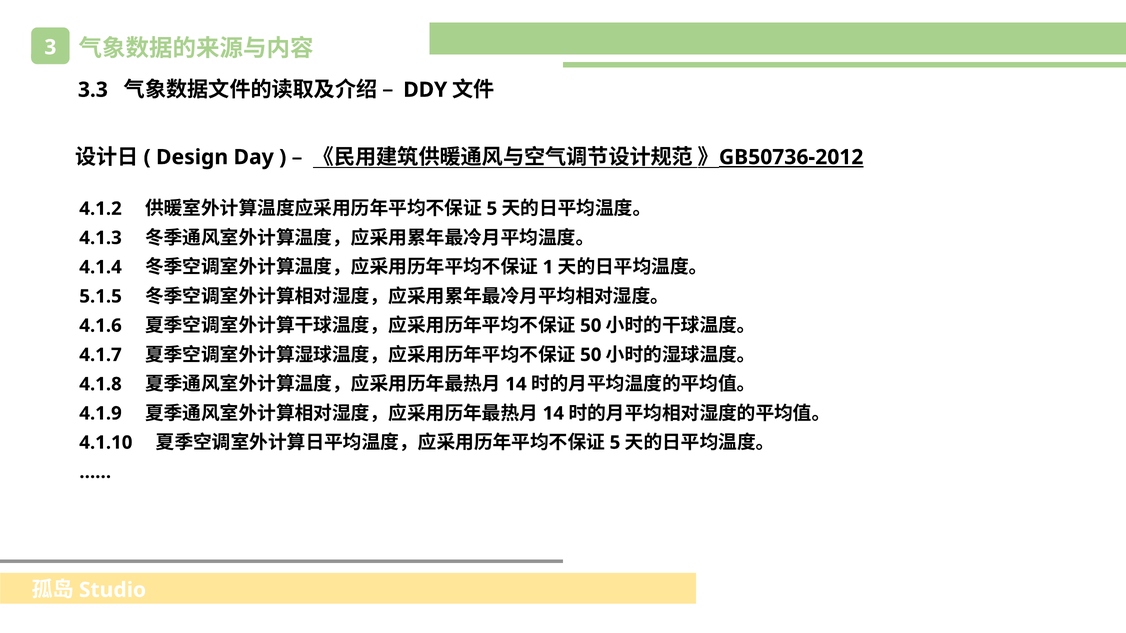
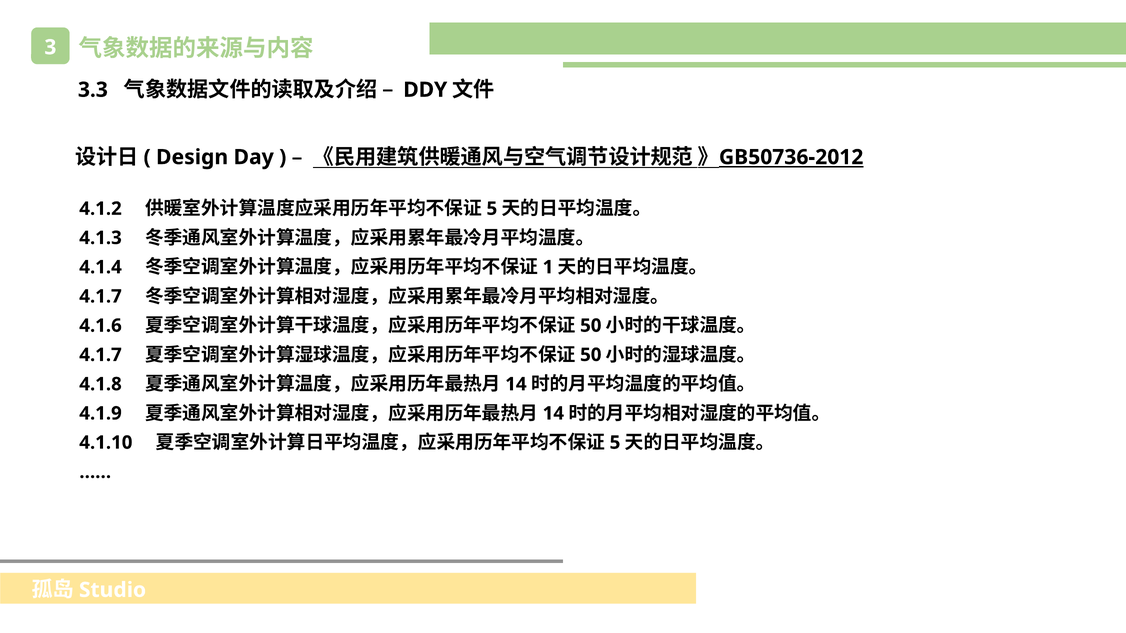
5.1.5: 5.1.5 -> 4.1.7 (101, 297)
